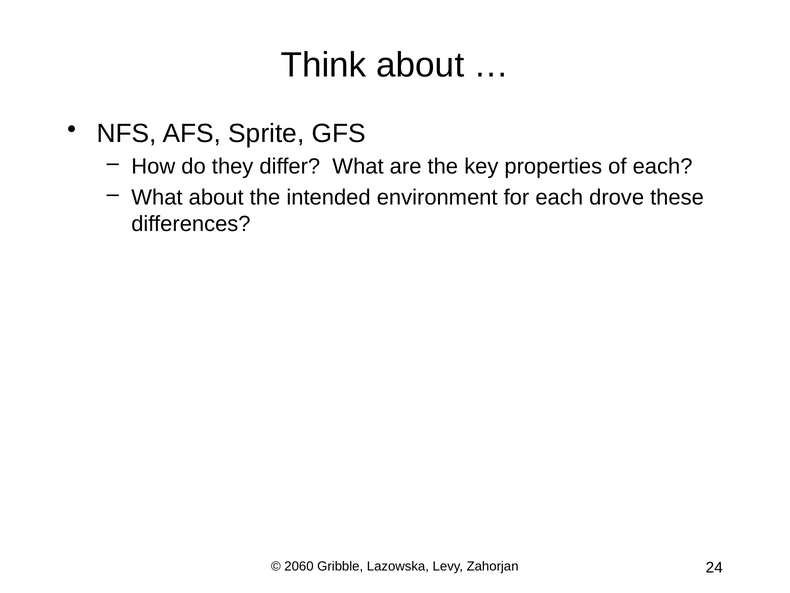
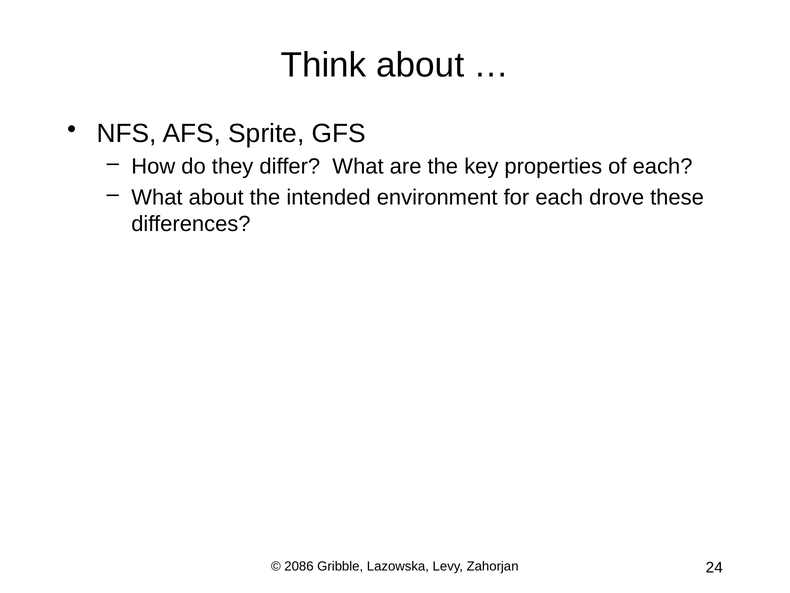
2060: 2060 -> 2086 (299, 566)
